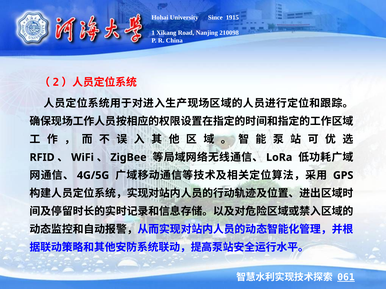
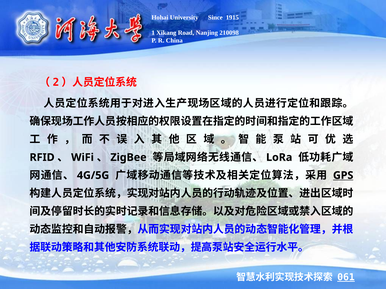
GPS underline: none -> present (343, 176)
